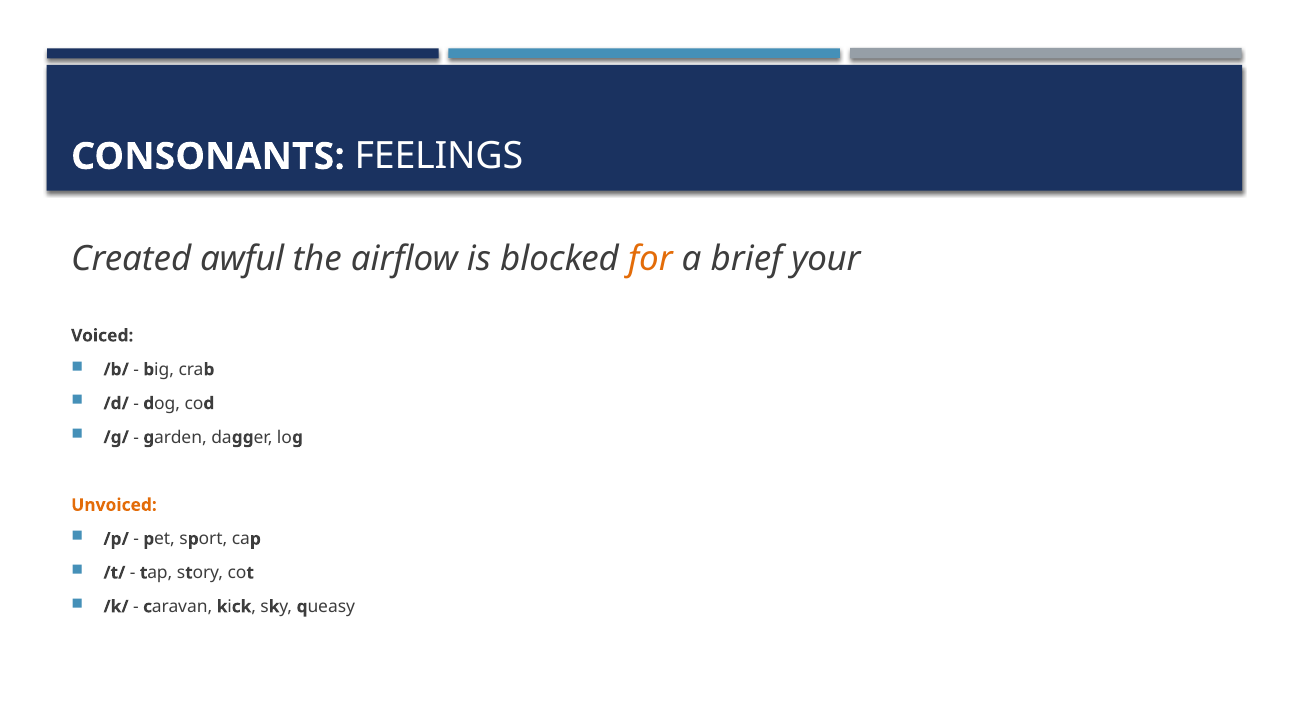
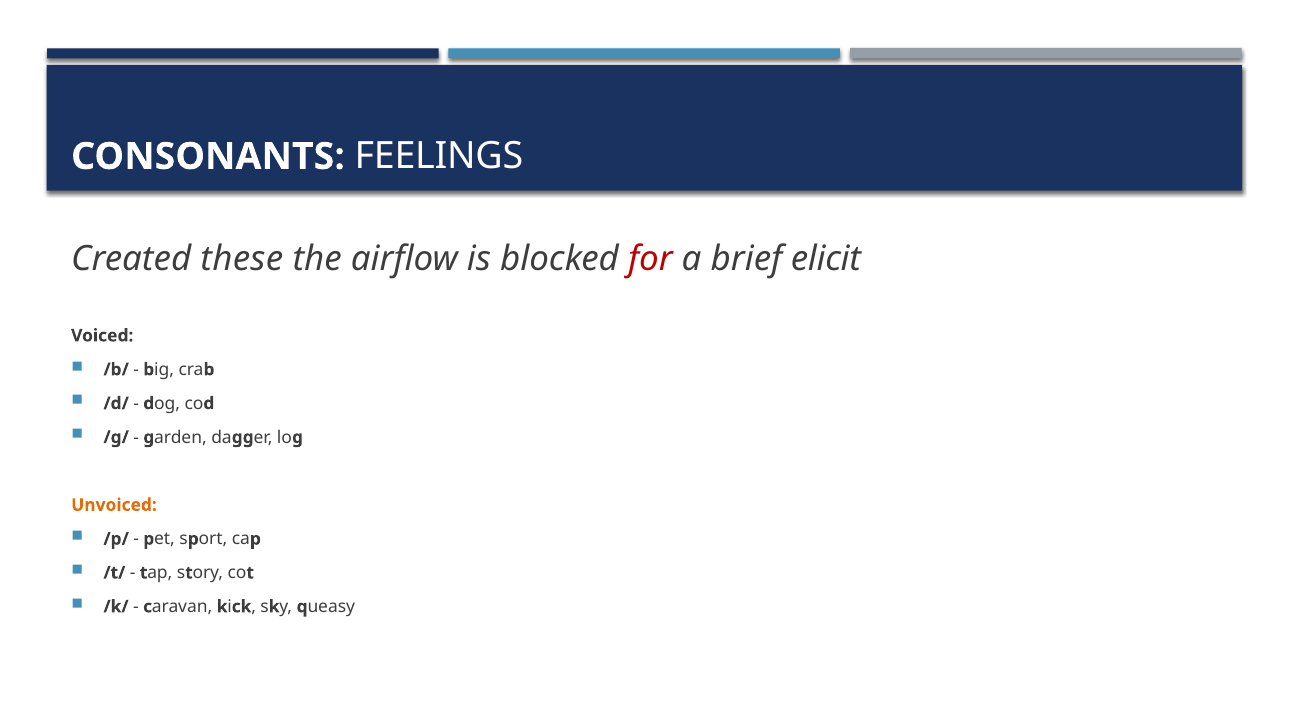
awful: awful -> these (242, 259)
for colour: orange -> red (650, 259)
your: your -> elicit (826, 259)
